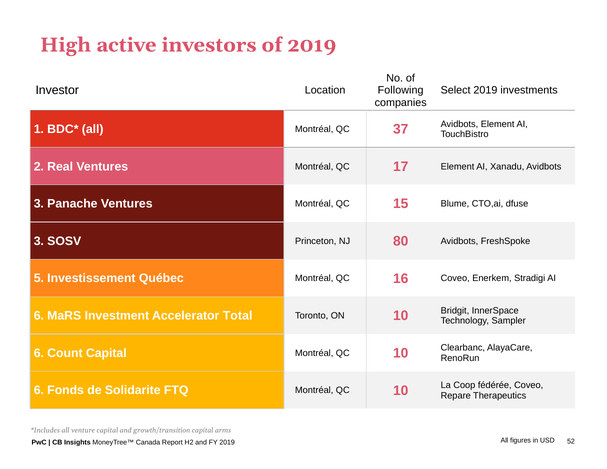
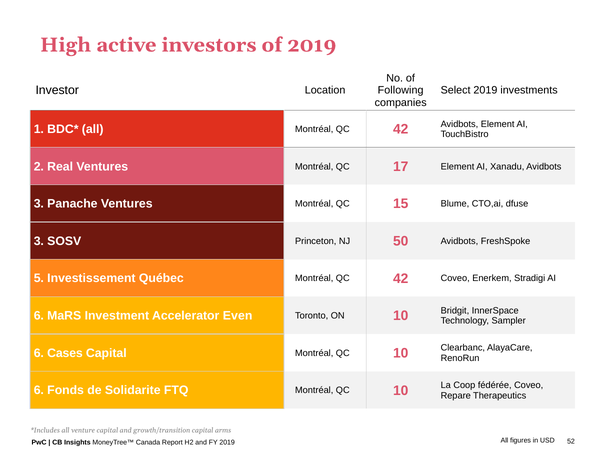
all Montréal QC 37: 37 -> 42 (401, 129)
80: 80 -> 50 (401, 241)
Québec Montréal QC 16: 16 -> 42 (401, 279)
Total: Total -> Even (238, 316)
Count: Count -> Cases (65, 353)
